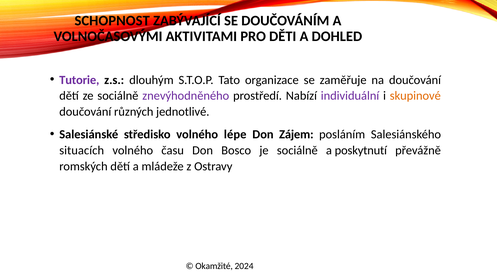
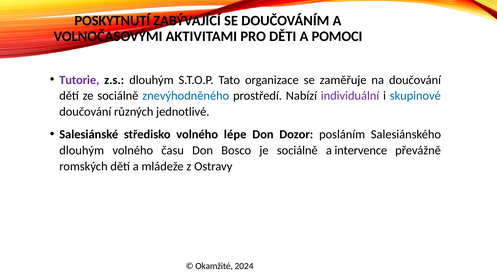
SCHOPNOST: SCHOPNOST -> POSKYTNUTÍ (112, 21)
DOHLED: DOHLED -> POMOCI (337, 36)
znevýhodněného colour: purple -> blue (186, 96)
skupinové colour: orange -> blue (415, 96)
Zájem: Zájem -> Dozor (296, 134)
situacích: situacích -> dlouhým (82, 150)
poskytnutí: poskytnutí -> intervence (361, 150)
